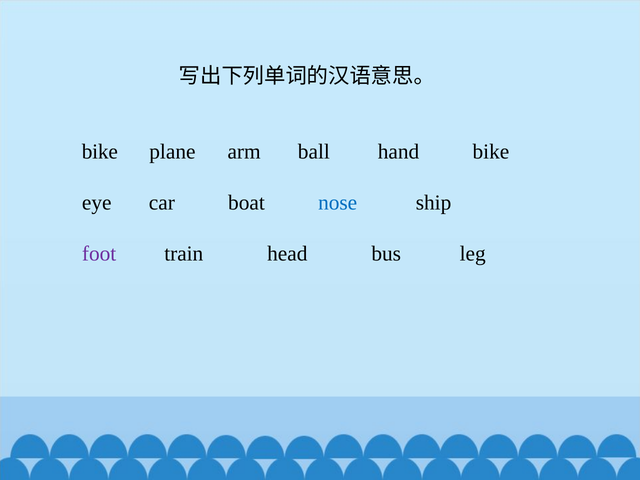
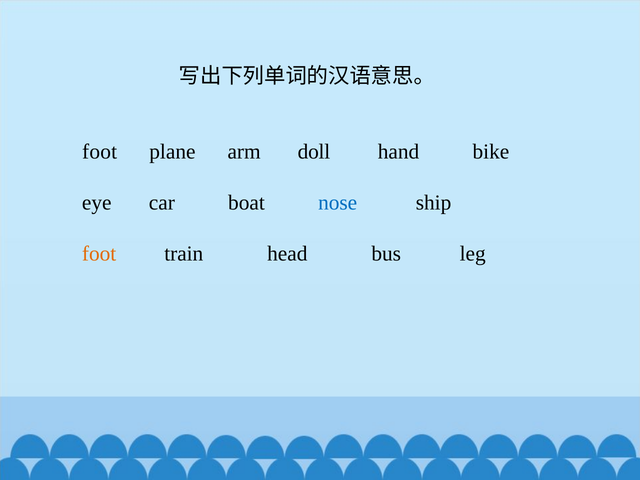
bike: bike -> foot (100, 152)
ball: ball -> doll (314, 152)
foot colour: purple -> orange (99, 254)
